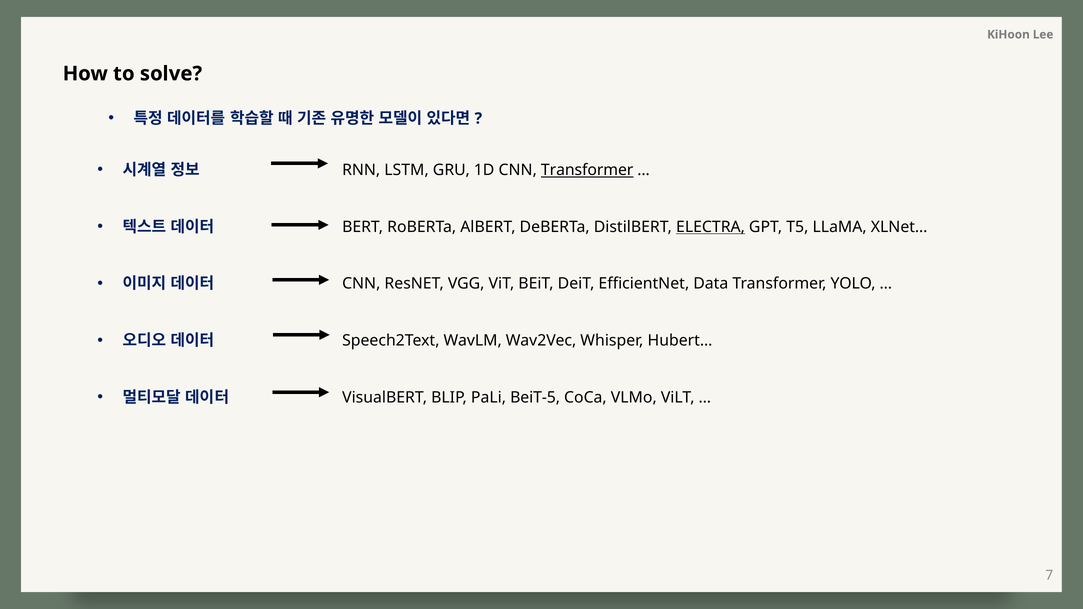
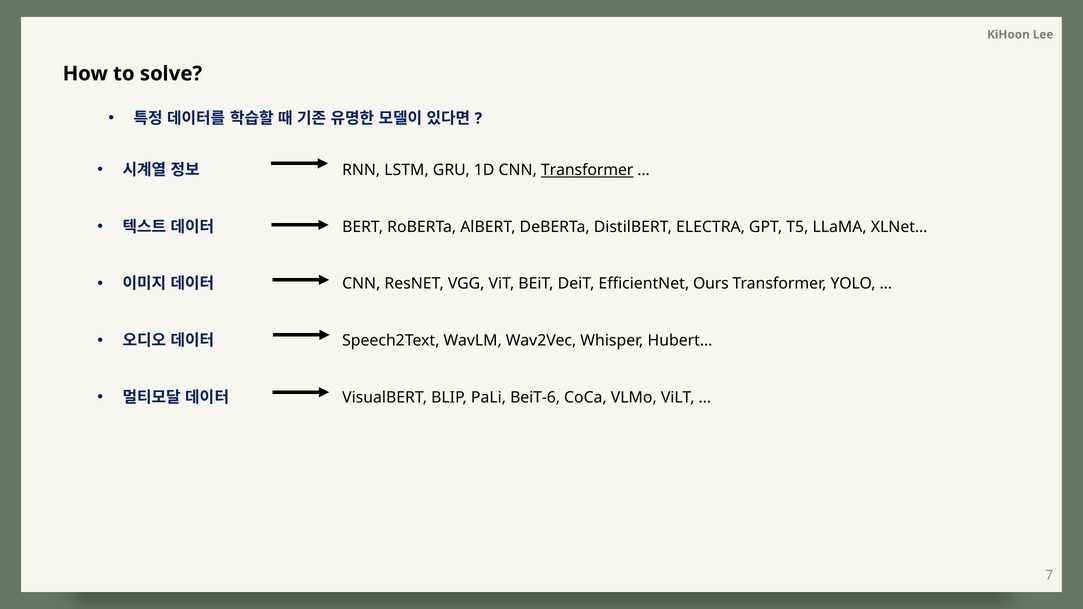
ELECTRA underline: present -> none (711, 227)
Data: Data -> Ours (711, 284)
BeiT-5: BeiT-5 -> BeiT-6 (535, 398)
